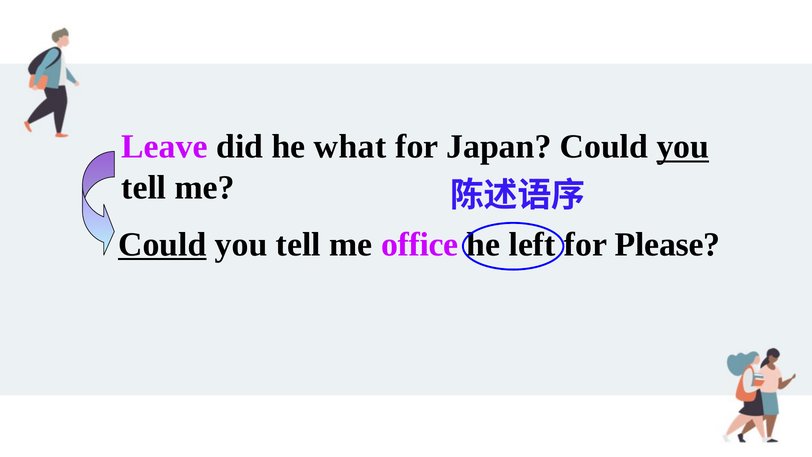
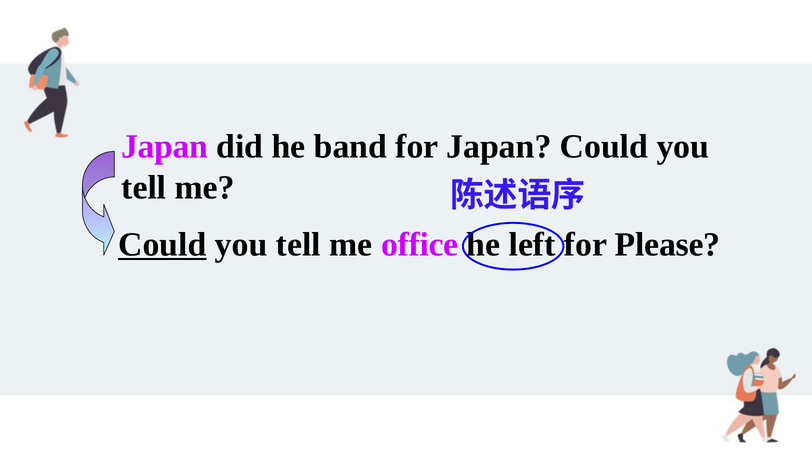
Leave: Leave -> Japan (165, 147)
what: what -> band (350, 147)
you underline: present -> none (683, 147)
